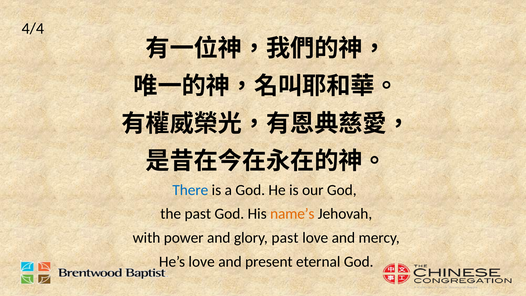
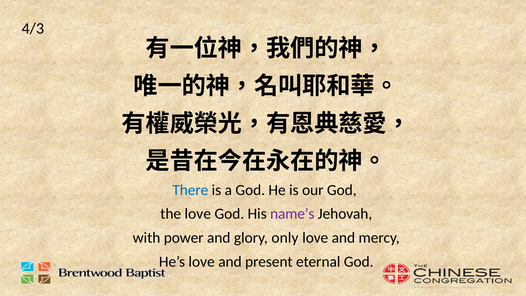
4/4: 4/4 -> 4/3 (33, 28)
the past: past -> love (198, 214)
name’s colour: orange -> purple (292, 214)
glory past: past -> only (285, 238)
